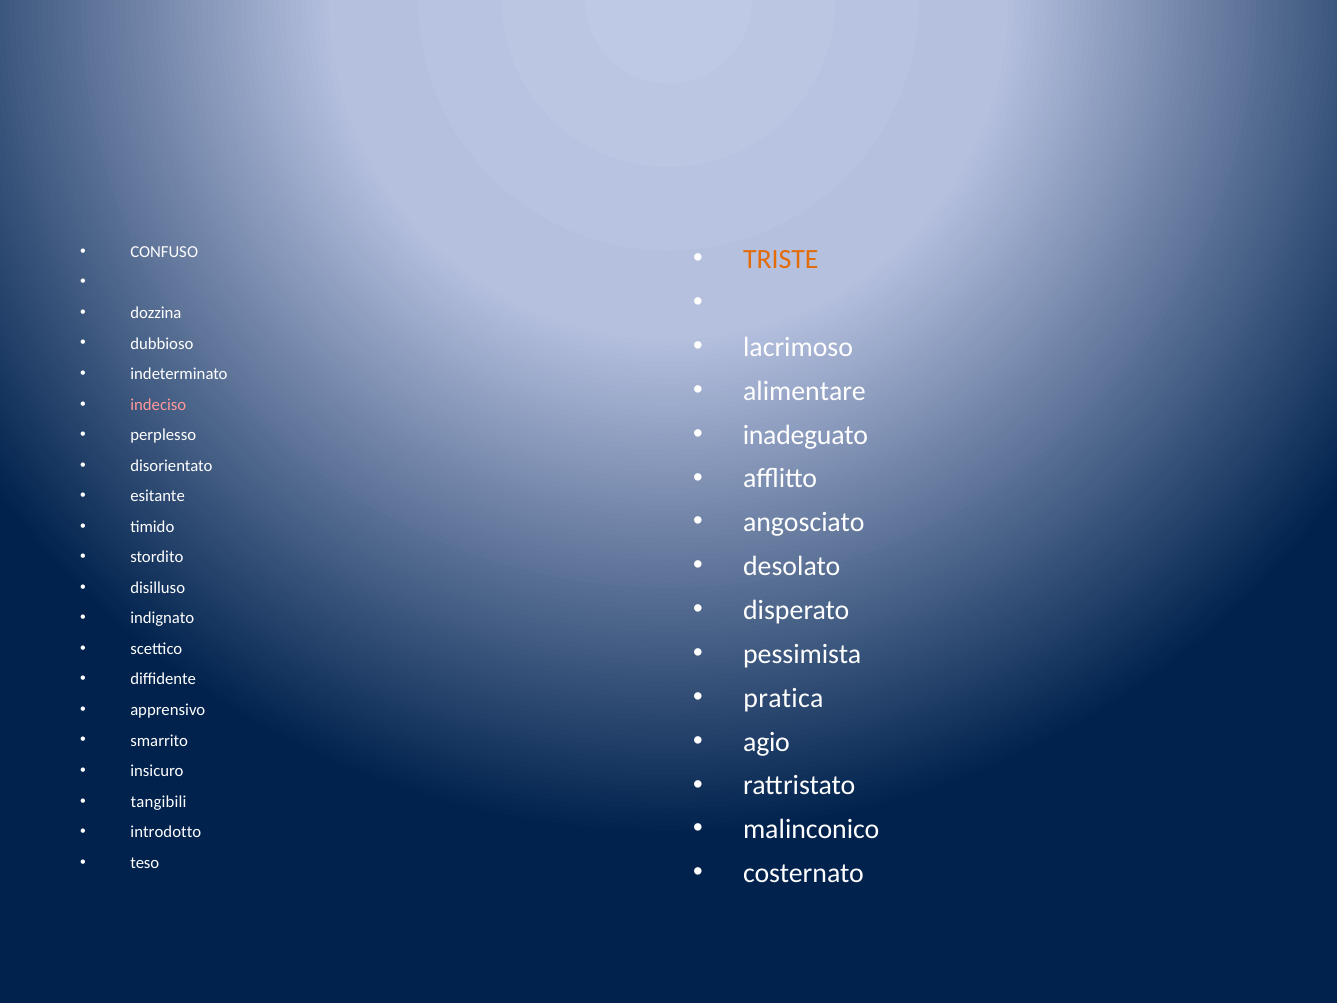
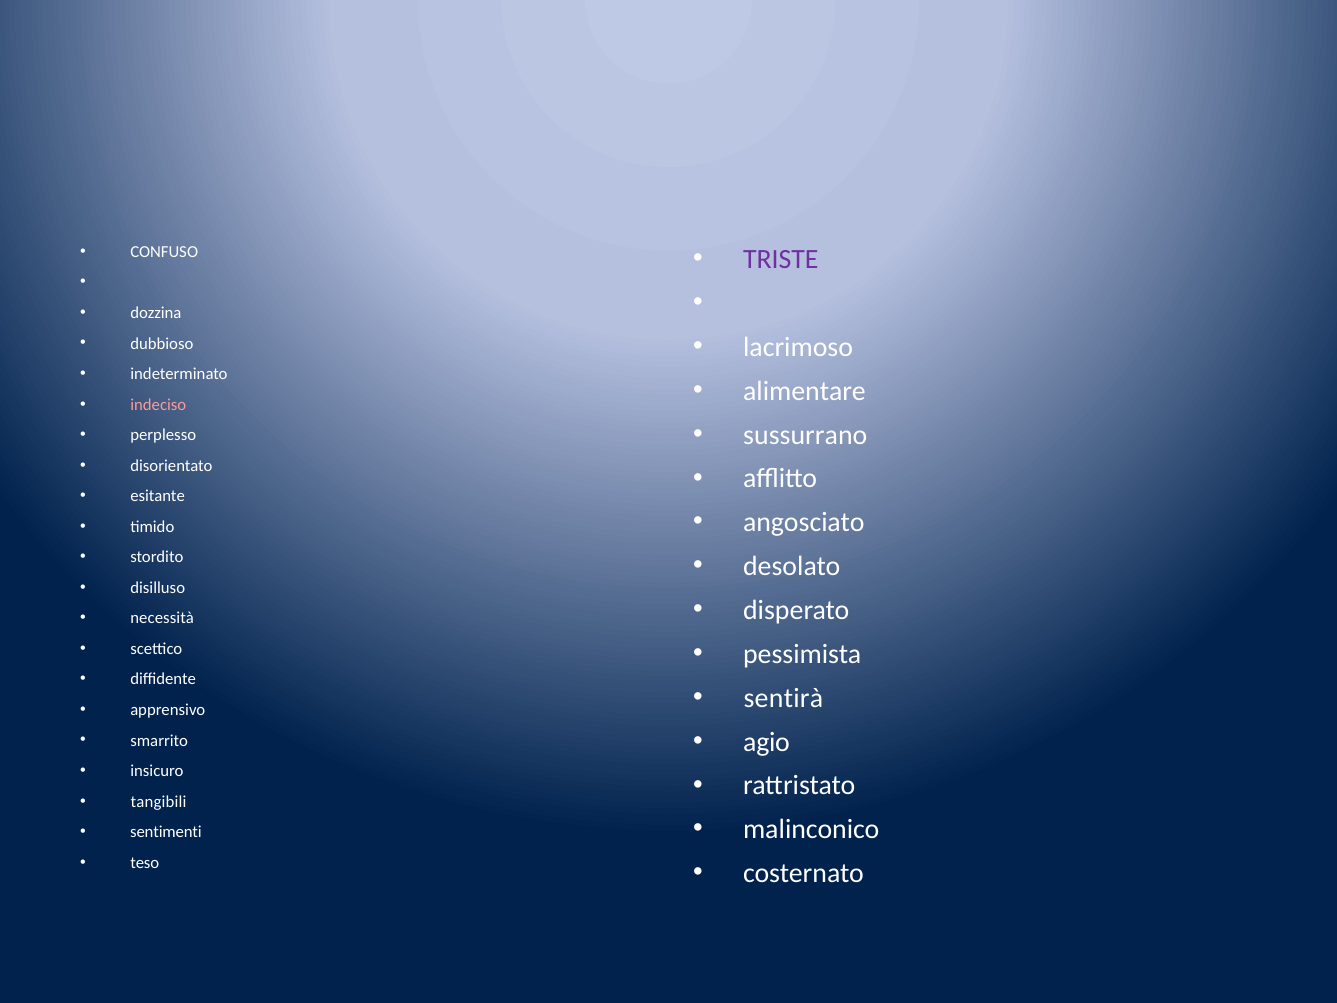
TRISTE colour: orange -> purple (781, 259)
inadeguato: inadeguato -> sussurrano (805, 435)
indignato: indignato -> necessità (162, 618)
pratica: pratica -> sentirà (783, 698)
introdotto: introdotto -> sentimenti (166, 832)
